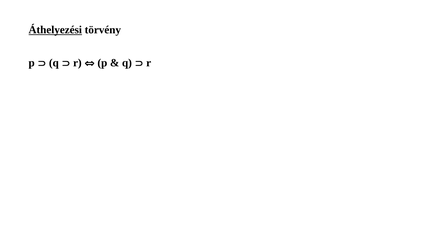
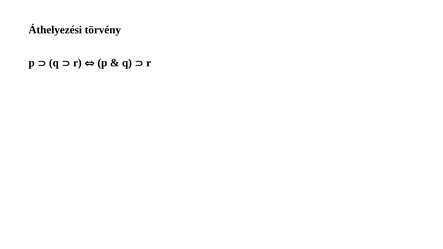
Áthelyezési underline: present -> none (55, 30)
